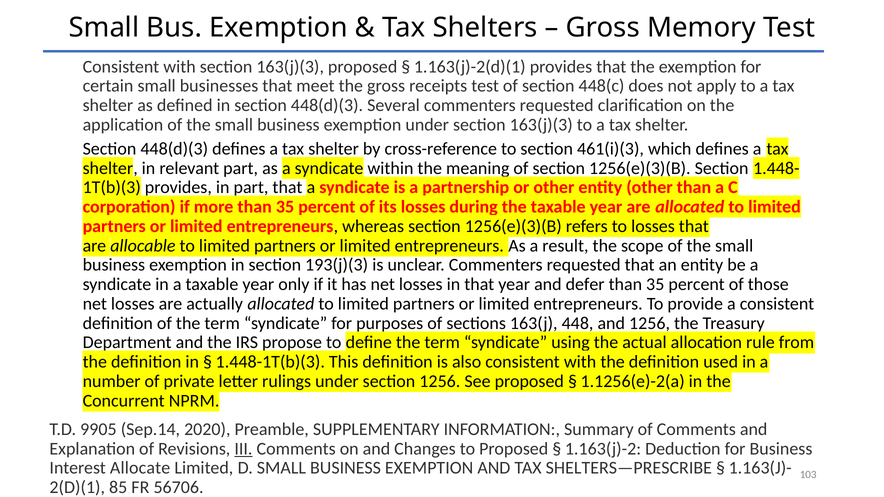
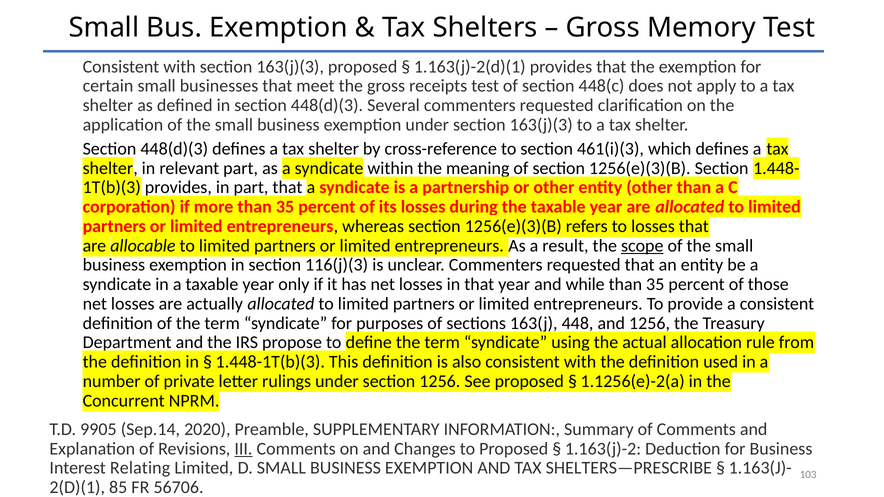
scope underline: none -> present (642, 246)
193(j)(3: 193(j)(3 -> 116(j)(3 (337, 265)
defer: defer -> while (585, 285)
Allocate: Allocate -> Relating (140, 468)
